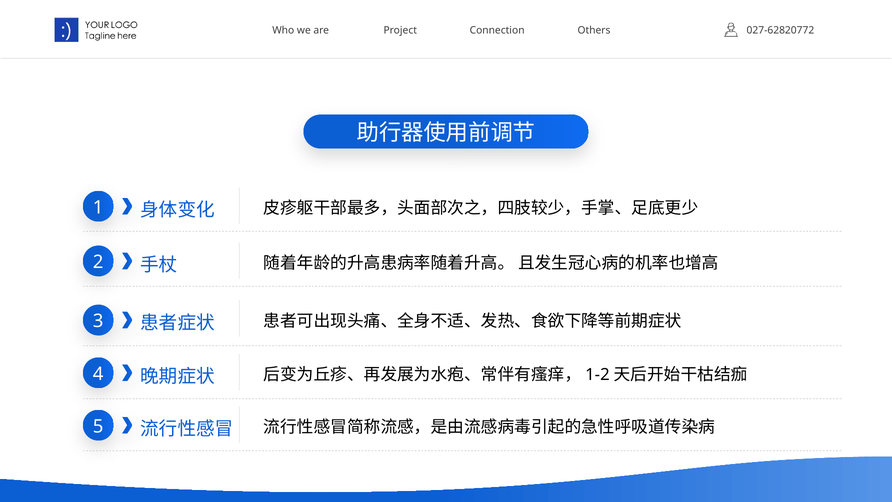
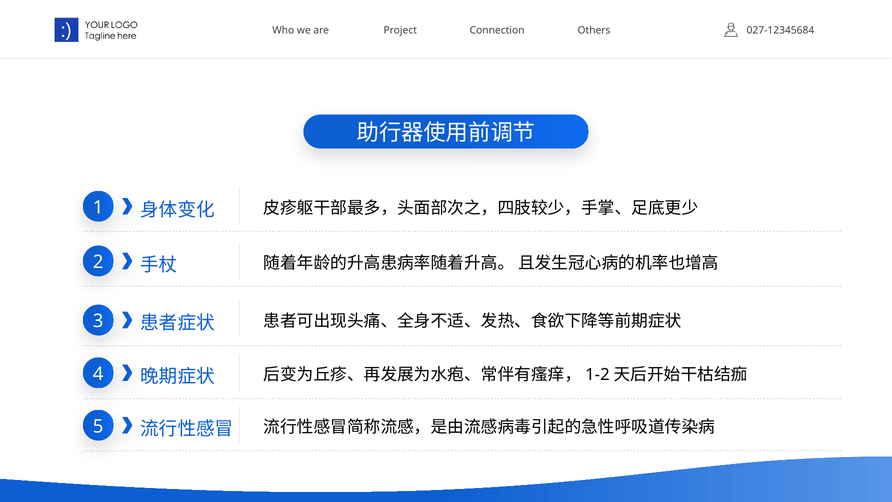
027-62820772: 027-62820772 -> 027-12345684 (780, 30)
